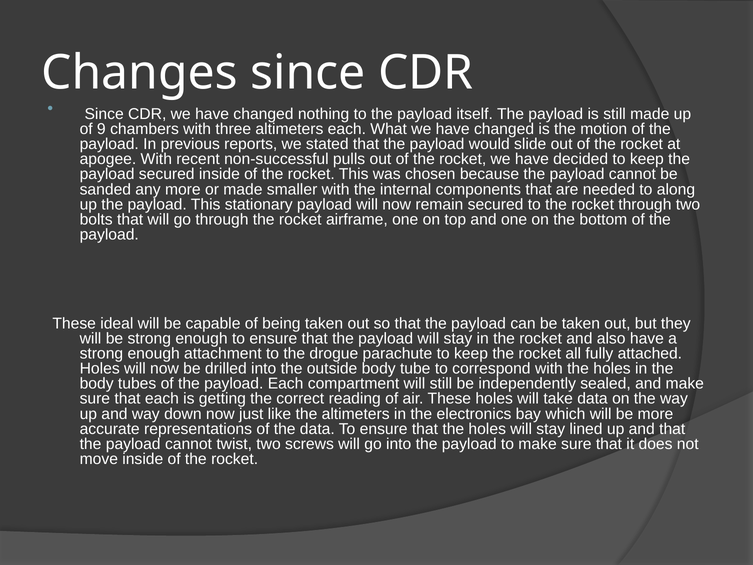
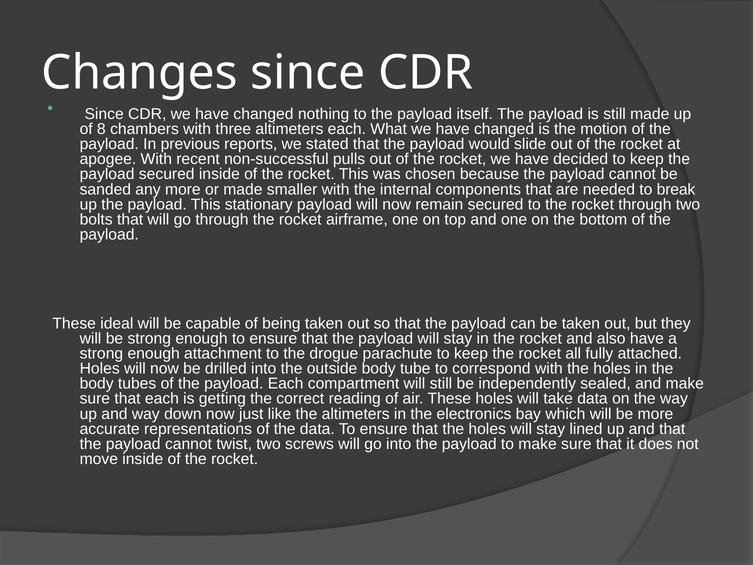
9: 9 -> 8 (101, 129)
along: along -> break (676, 189)
